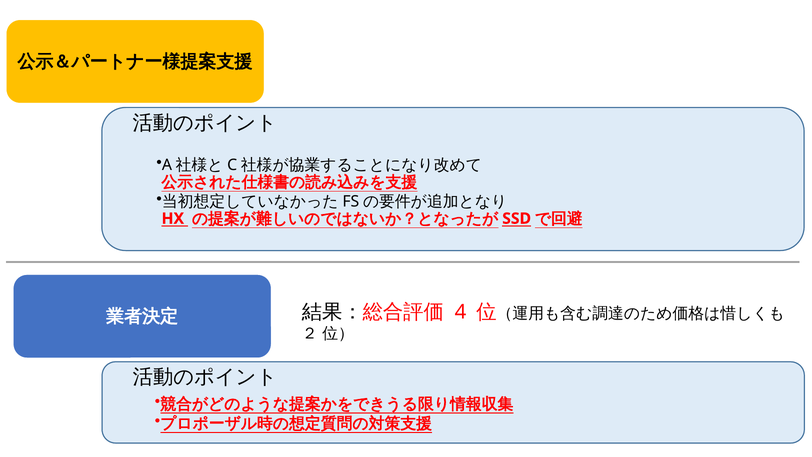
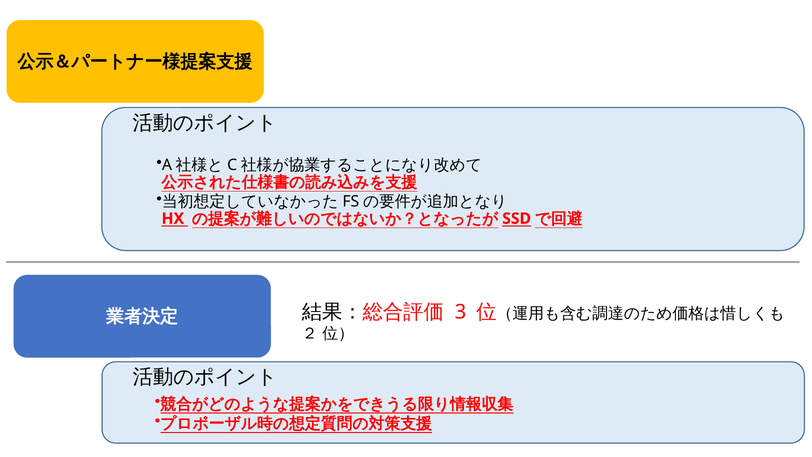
4: 4 -> 3 (460, 312)
